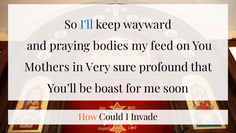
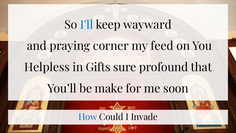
bodies: bodies -> corner (111, 46)
Mothers: Mothers -> Helpless (47, 67)
Very: Very -> Gifts (98, 67)
boast: boast -> make (109, 88)
How colour: orange -> blue (88, 117)
